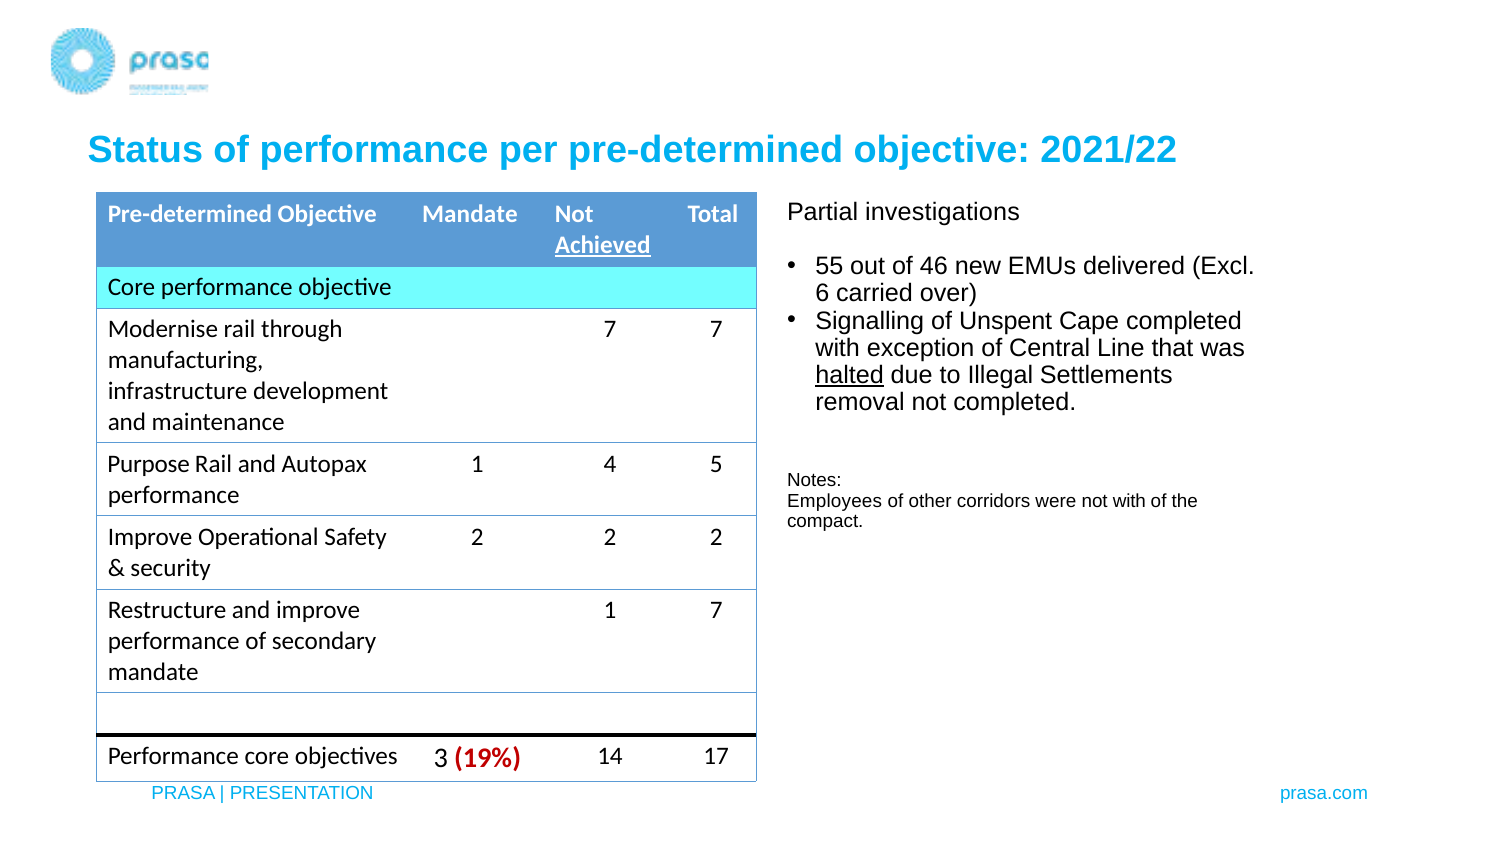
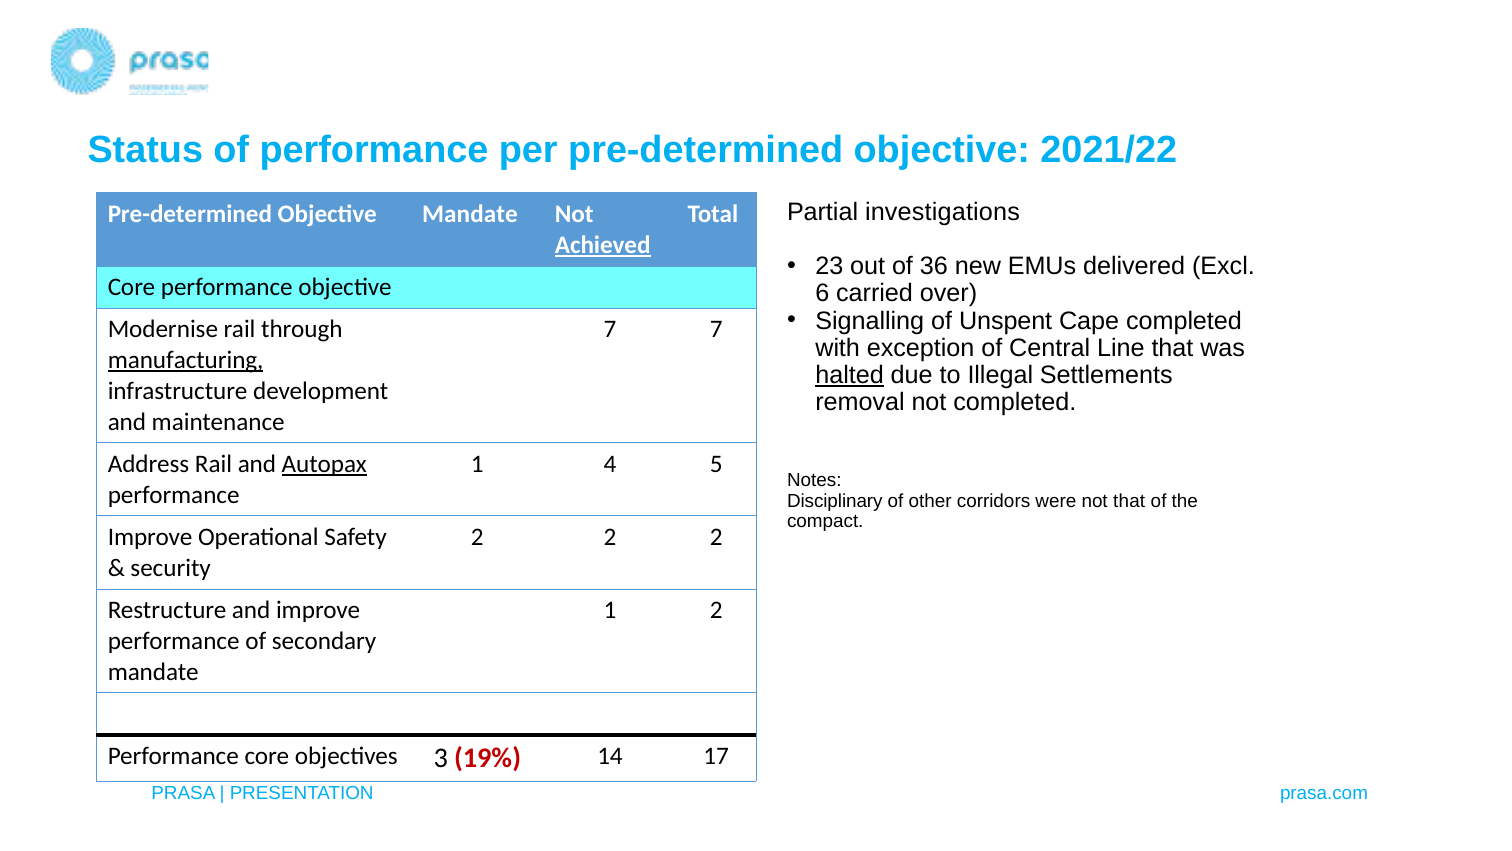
55: 55 -> 23 (829, 266)
46: 46 -> 36 (934, 266)
manufacturing underline: none -> present (186, 360)
Purpose: Purpose -> Address (149, 464)
Autopax underline: none -> present (324, 464)
Employees: Employees -> Disciplinary (835, 501)
not with: with -> that (1129, 501)
1 7: 7 -> 2 (716, 610)
